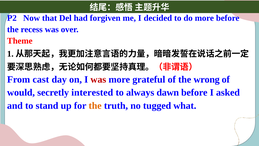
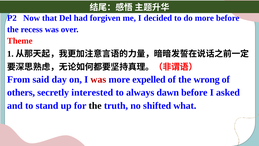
cast: cast -> said (41, 79)
grateful: grateful -> expelled (149, 79)
would: would -> others (21, 92)
the colour: orange -> black (95, 105)
tugged: tugged -> shifted (157, 105)
